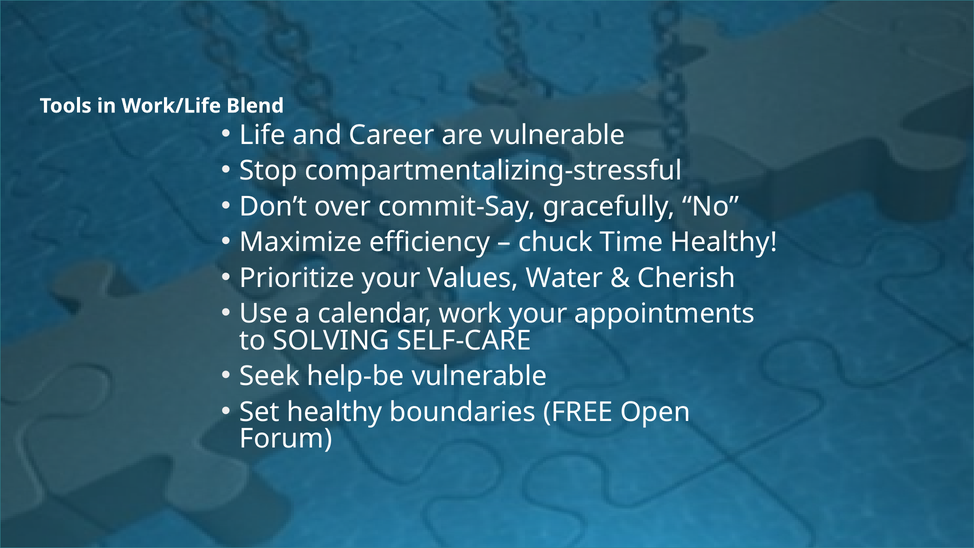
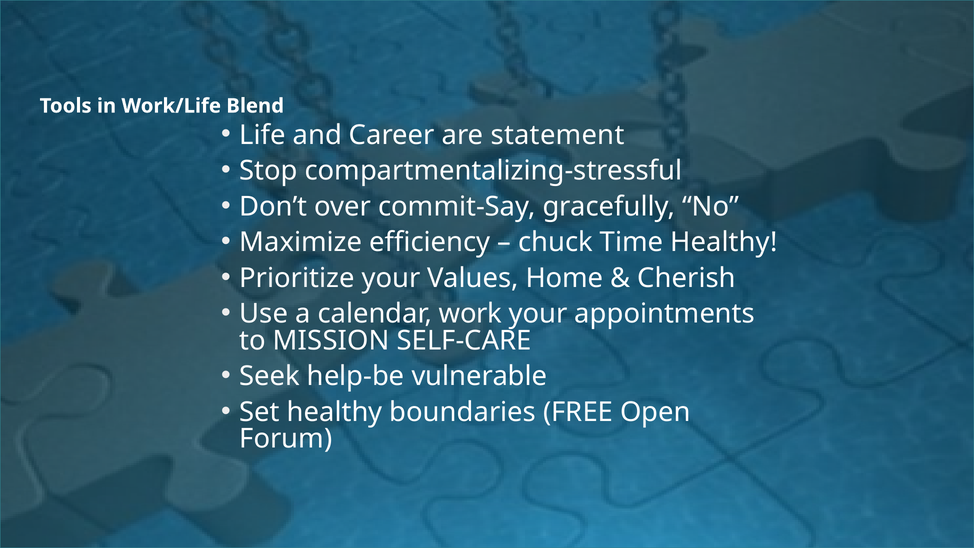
are vulnerable: vulnerable -> statement (558, 135)
Water: Water -> Home (565, 278)
SOLVING: SOLVING -> MISSION (331, 340)
